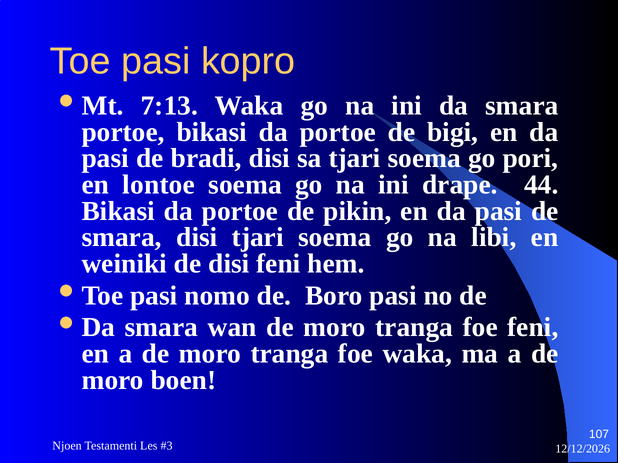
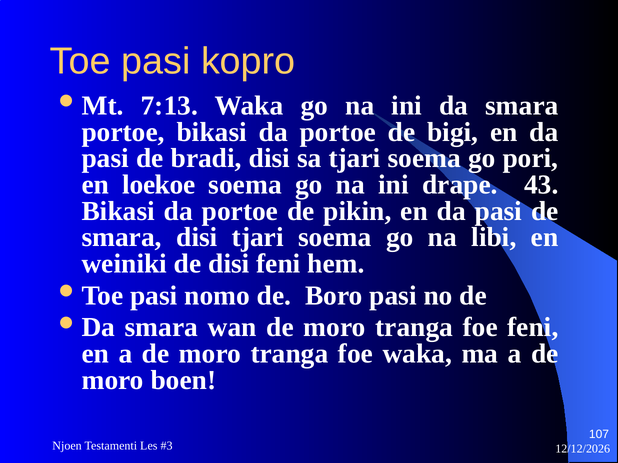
lontoe: lontoe -> loekoe (159, 185)
44: 44 -> 43 (541, 185)
